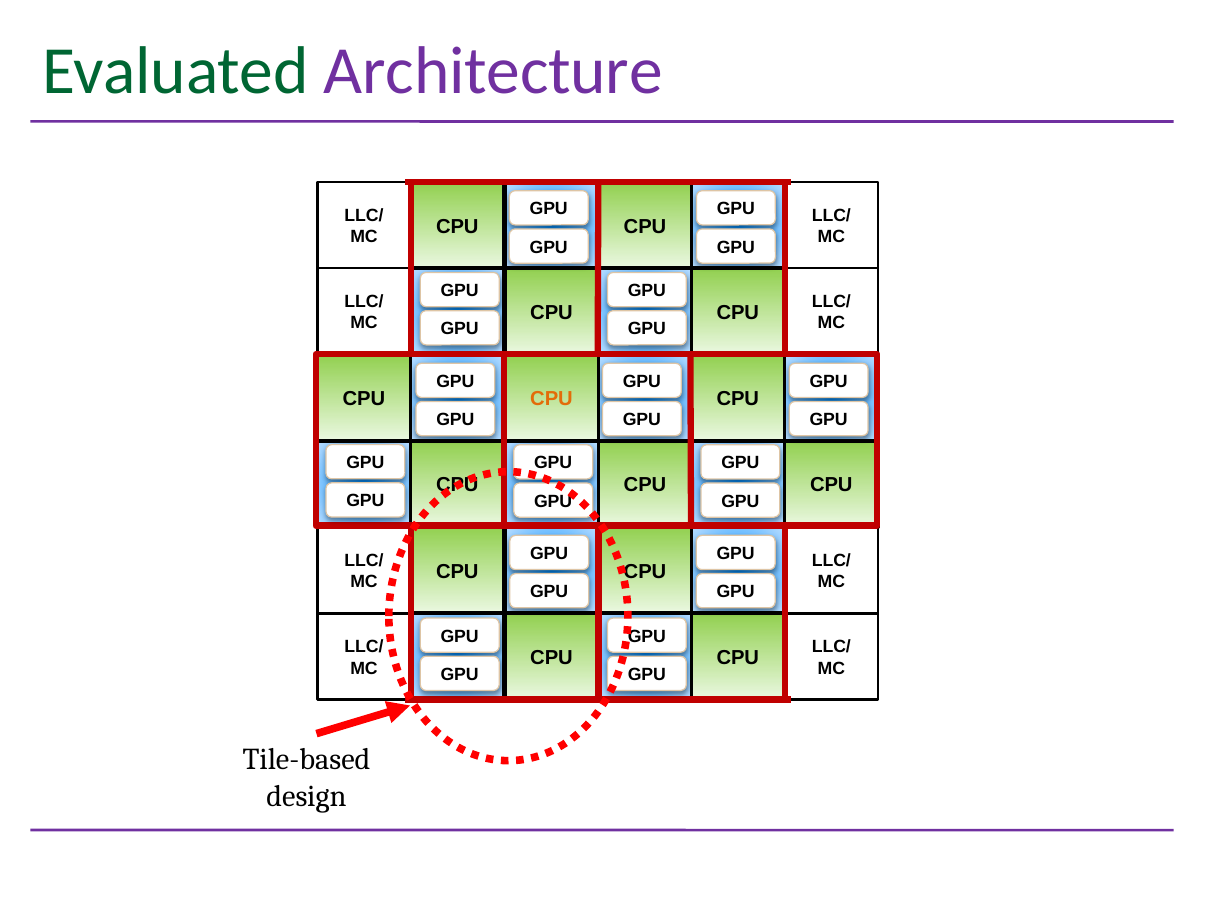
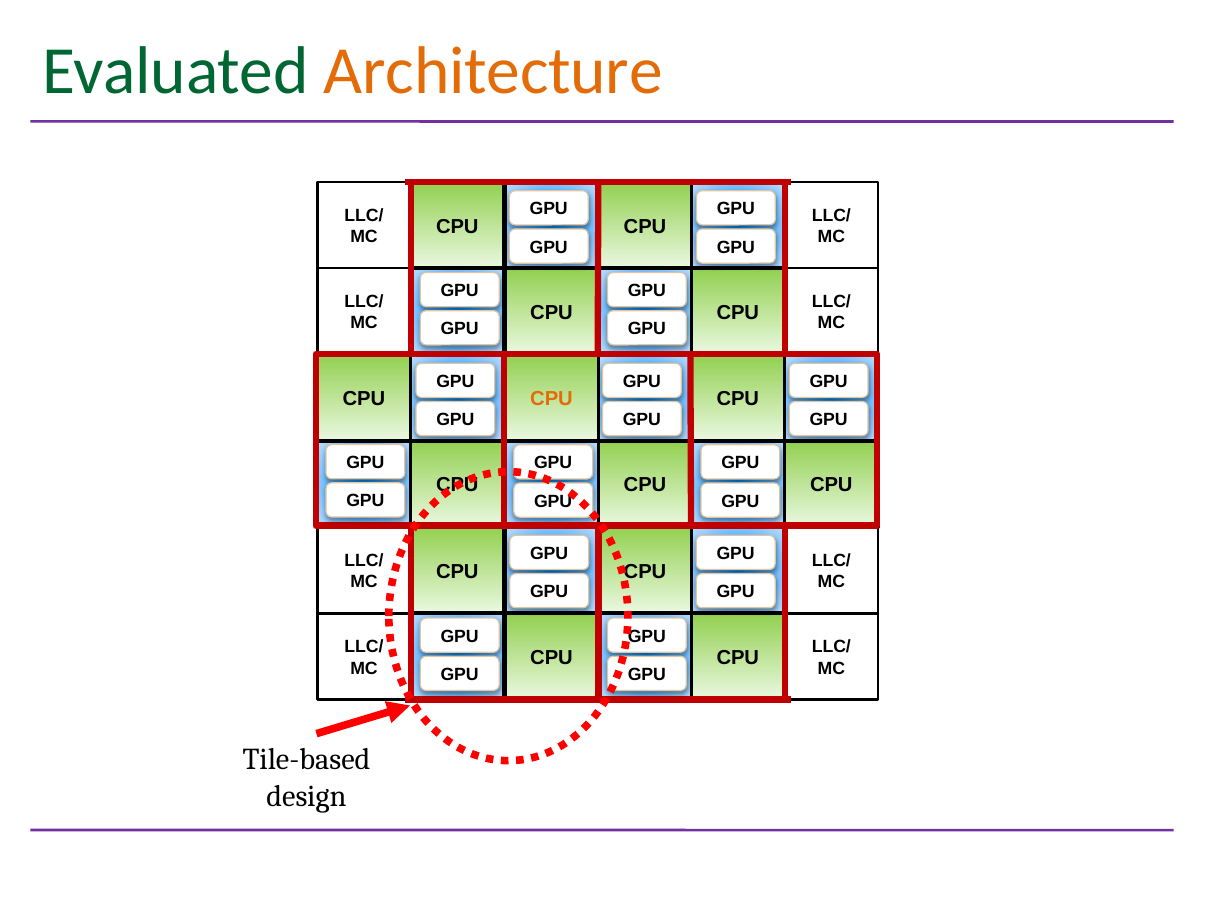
Architecture colour: purple -> orange (493, 71)
